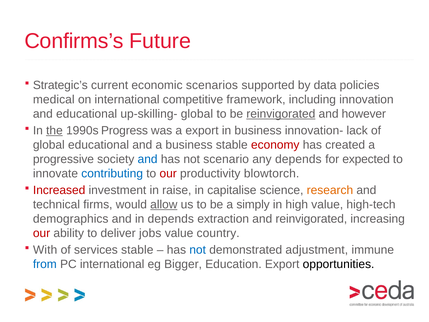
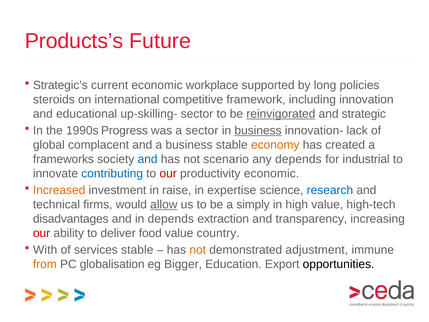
Confirms’s: Confirms’s -> Products’s (74, 41)
scenarios: scenarios -> workplace (212, 85)
data: data -> long (325, 85)
medical: medical -> steroids (54, 100)
up-skilling- global: global -> sector (197, 114)
however: however -> strategic (364, 114)
the underline: present -> none (54, 131)
a export: export -> sector (202, 131)
business underline: none -> present (258, 131)
global educational: educational -> complacent (99, 145)
economy colour: red -> orange (275, 145)
progressive: progressive -> frameworks (63, 159)
expected: expected -> industrial (366, 159)
productivity blowtorch: blowtorch -> economic (272, 173)
Increased colour: red -> orange (59, 190)
capitalise: capitalise -> expertise (232, 190)
research colour: orange -> blue (330, 190)
demographics: demographics -> disadvantages (71, 219)
and reinvigorated: reinvigorated -> transparency (311, 219)
jobs: jobs -> food (150, 233)
not colour: blue -> orange (198, 250)
from colour: blue -> orange (45, 264)
PC international: international -> globalisation (112, 264)
